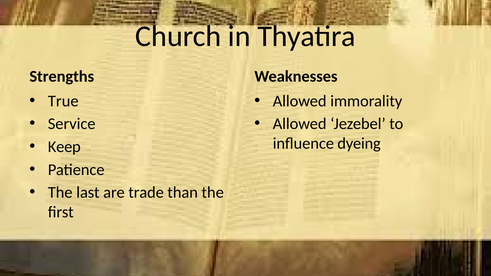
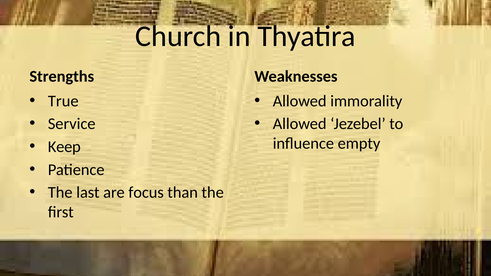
dyeing: dyeing -> empty (359, 144)
trade: trade -> focus (146, 193)
